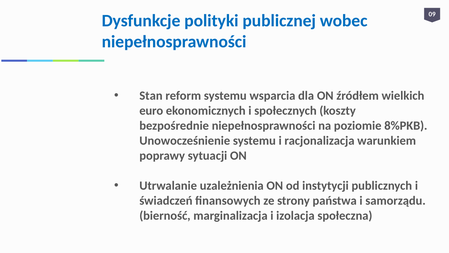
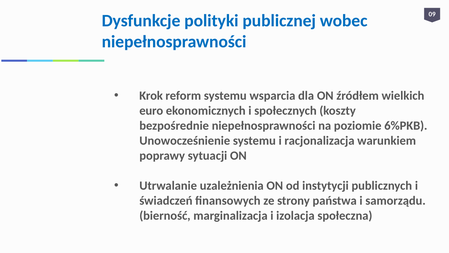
Stan: Stan -> Krok (151, 96)
8%PKB: 8%PKB -> 6%PKB (406, 125)
